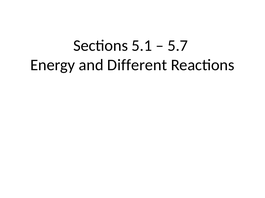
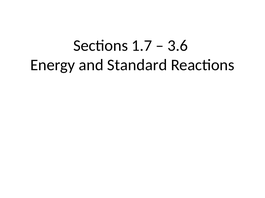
5.1: 5.1 -> 1.7 (142, 46)
5.7: 5.7 -> 3.6 (178, 46)
Different: Different -> Standard (137, 65)
